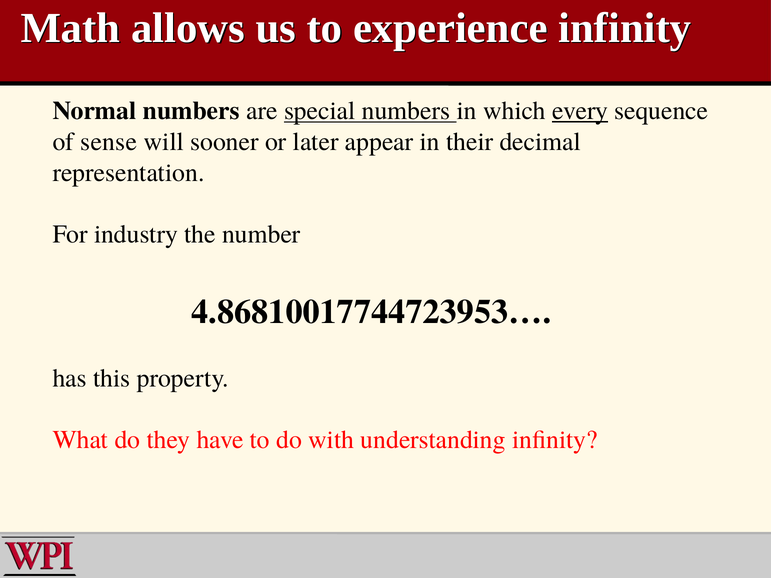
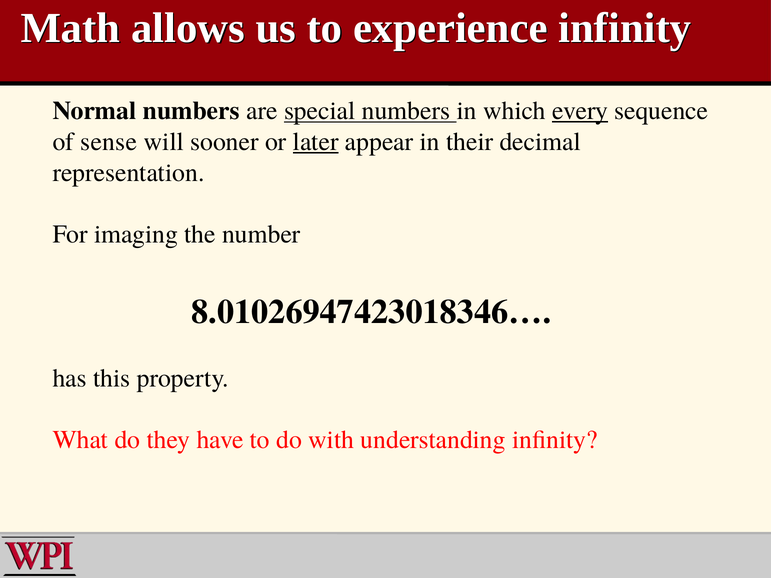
later underline: none -> present (316, 142)
industry: industry -> imaging (136, 234)
4.86810017744723953…: 4.86810017744723953… -> 8.01026947423018346… (371, 312)
